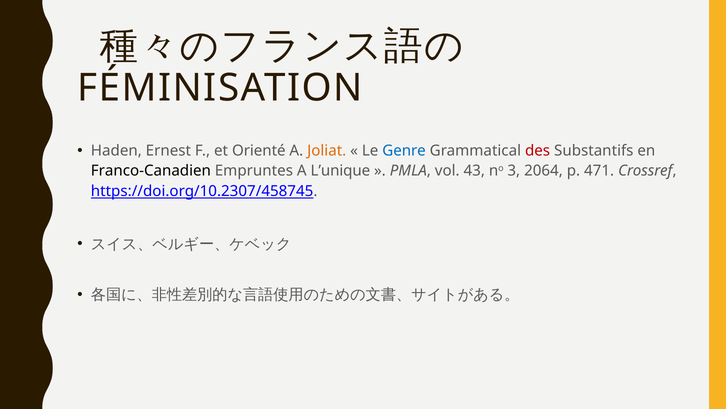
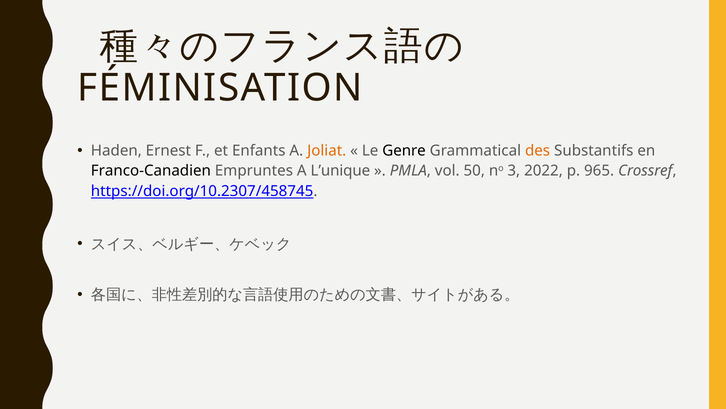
Orienté: Orienté -> Enfants (259, 151)
Genre colour: blue -> black (404, 151)
des colour: red -> orange (538, 151)
43: 43 -> 50 (474, 171)
2064: 2064 -> 2022 (543, 171)
471: 471 -> 965 (599, 171)
